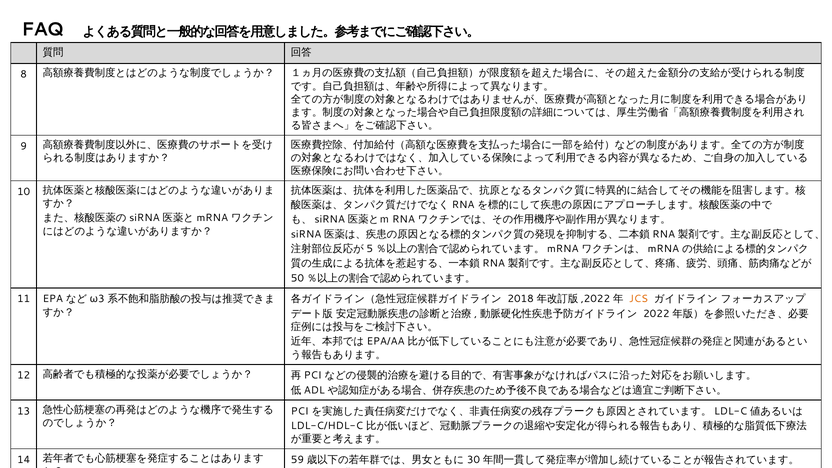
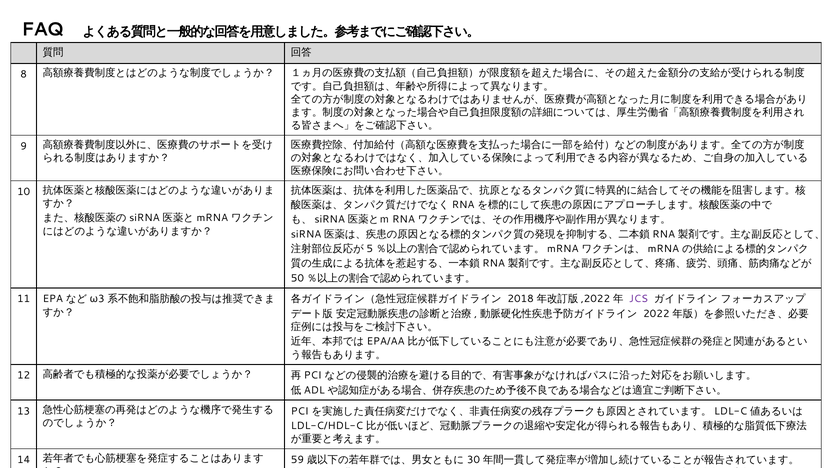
JCS colour: orange -> purple (639, 299)
